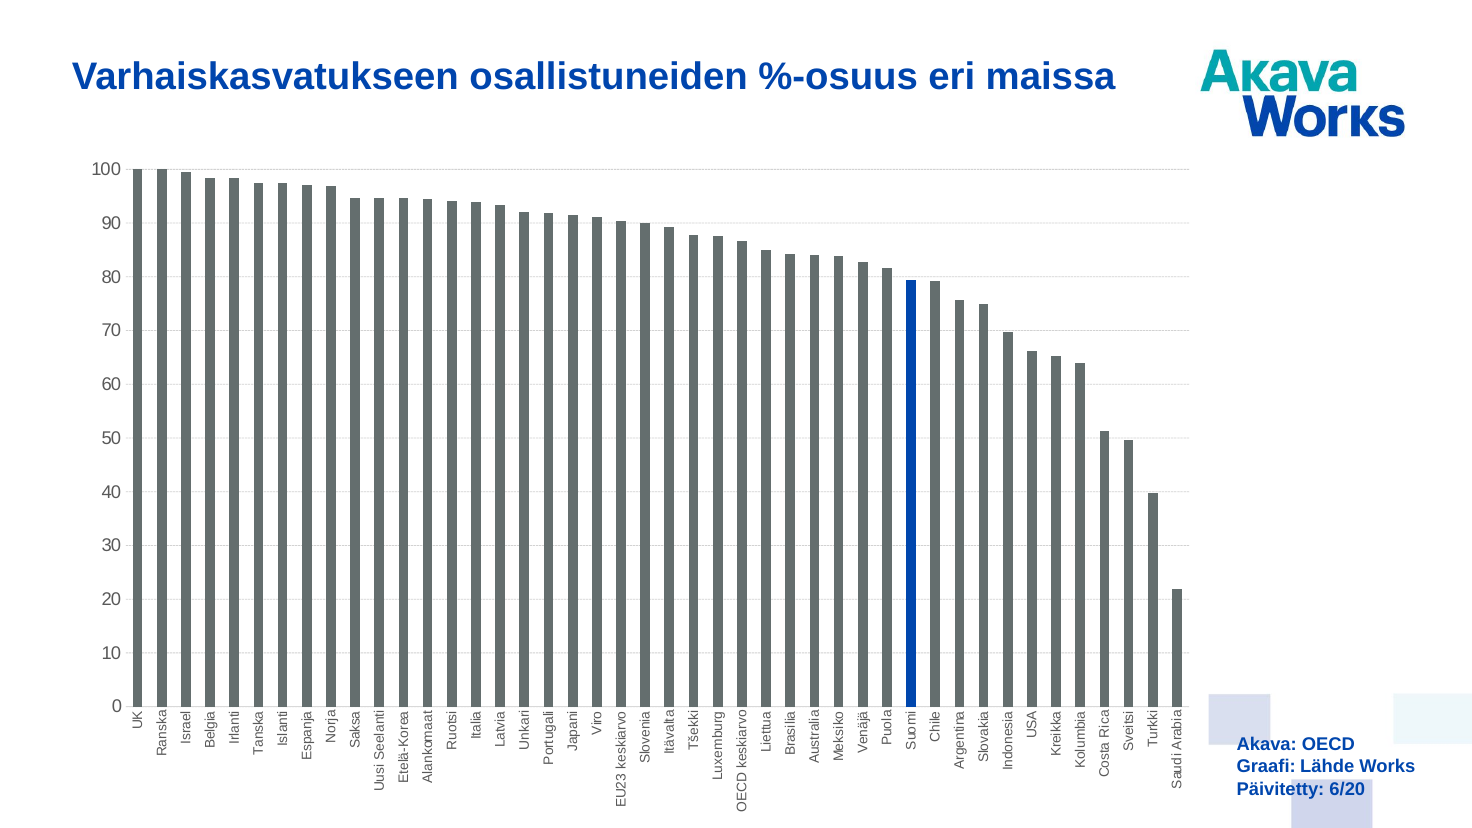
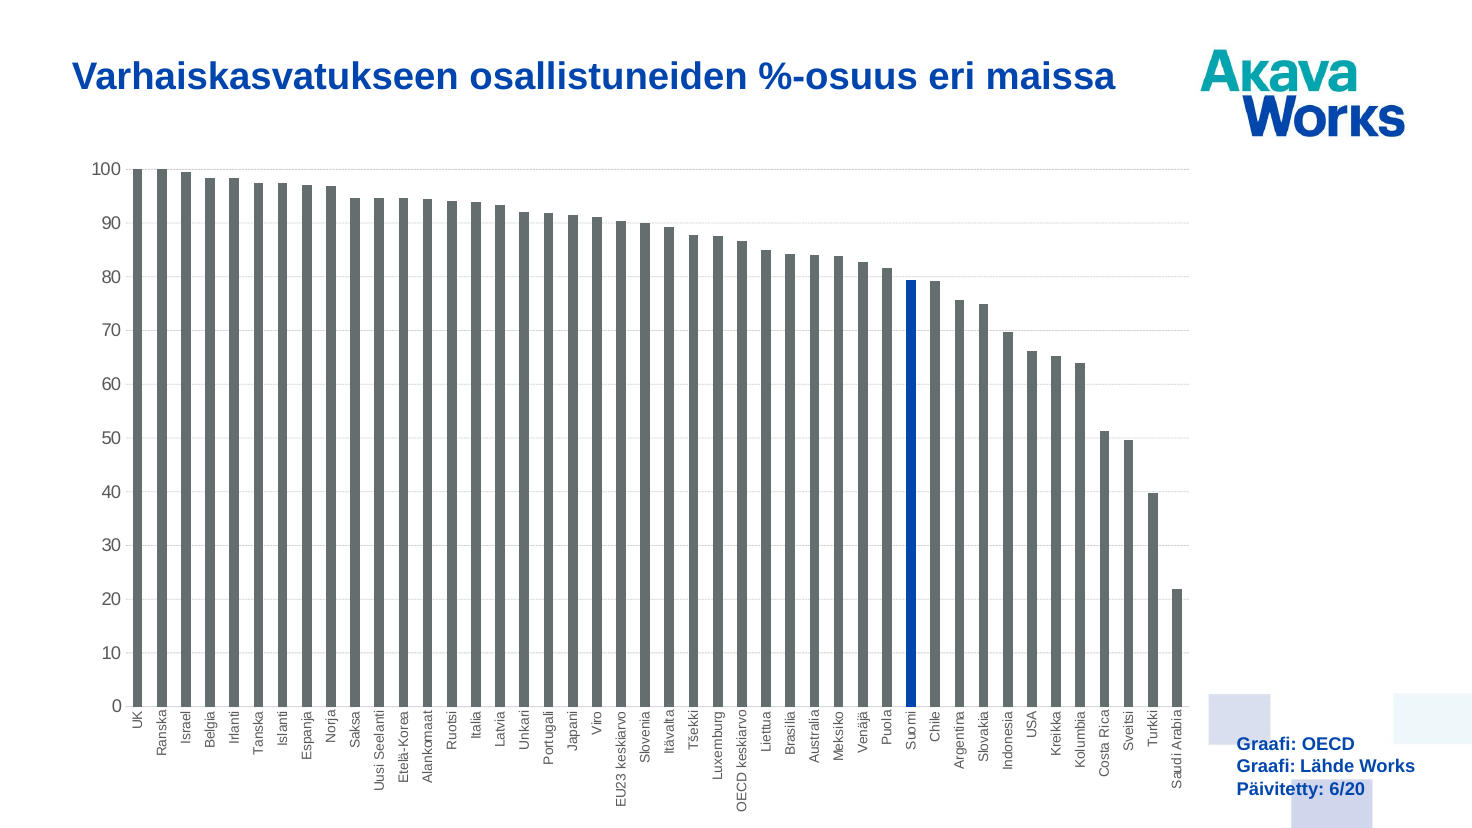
Akava: Akava -> Graafi (1267, 745)
